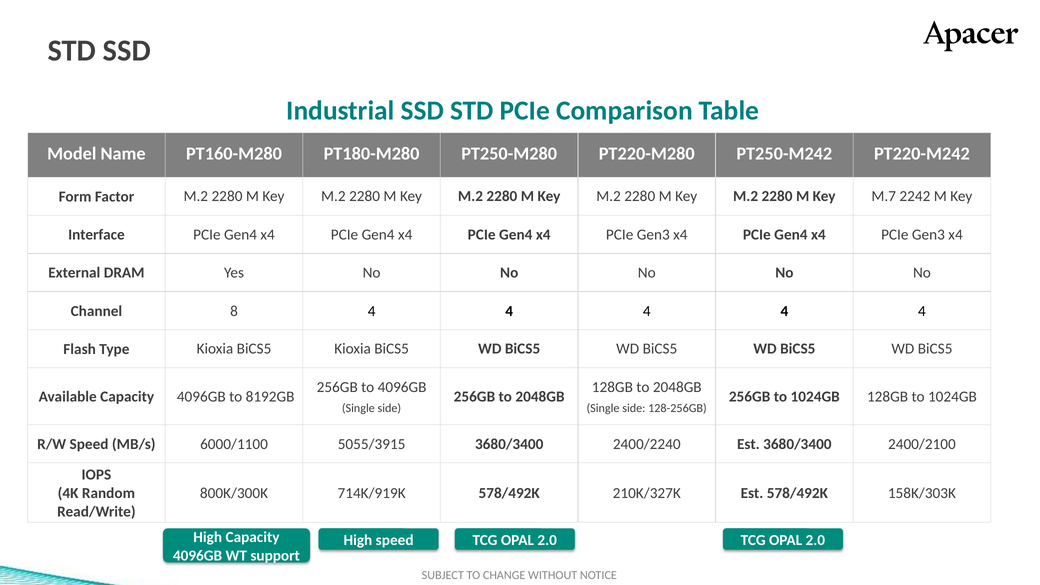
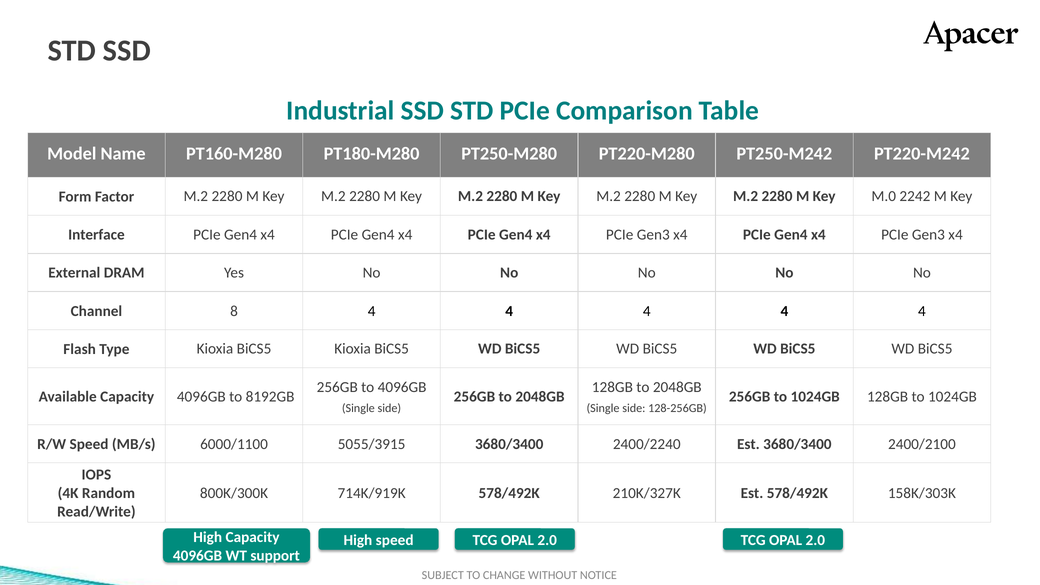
M.7: M.7 -> M.0 (884, 196)
